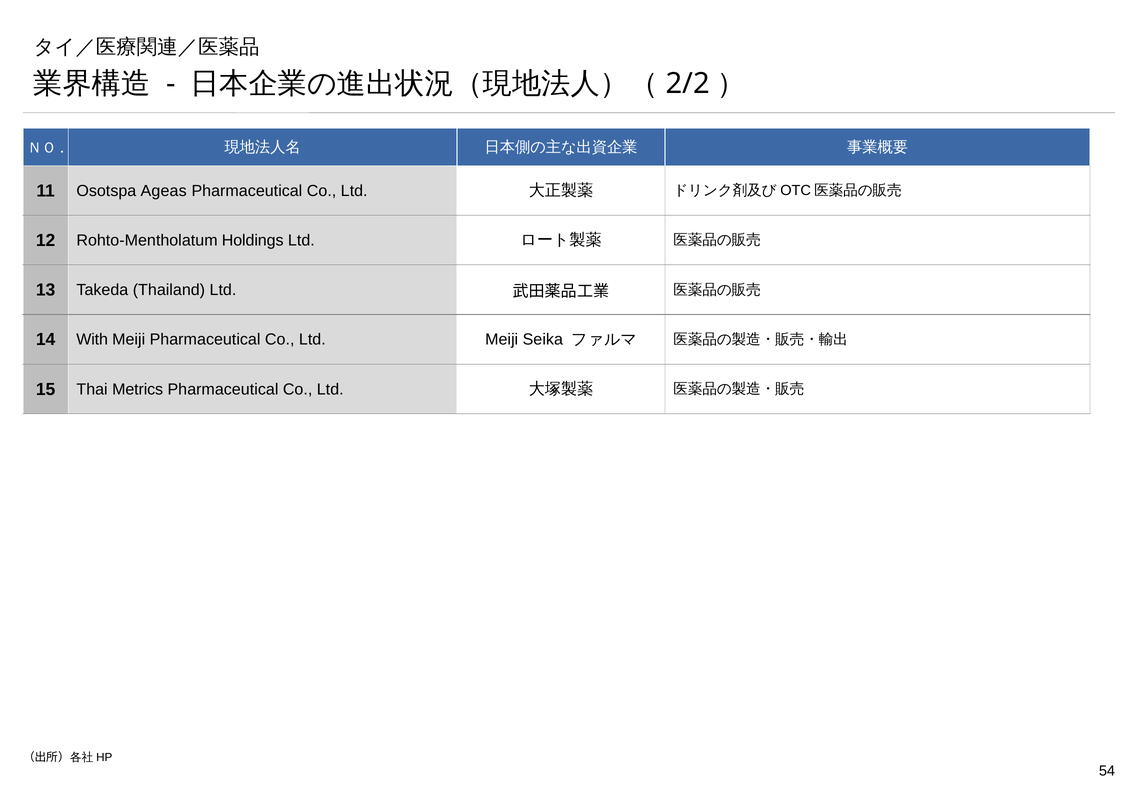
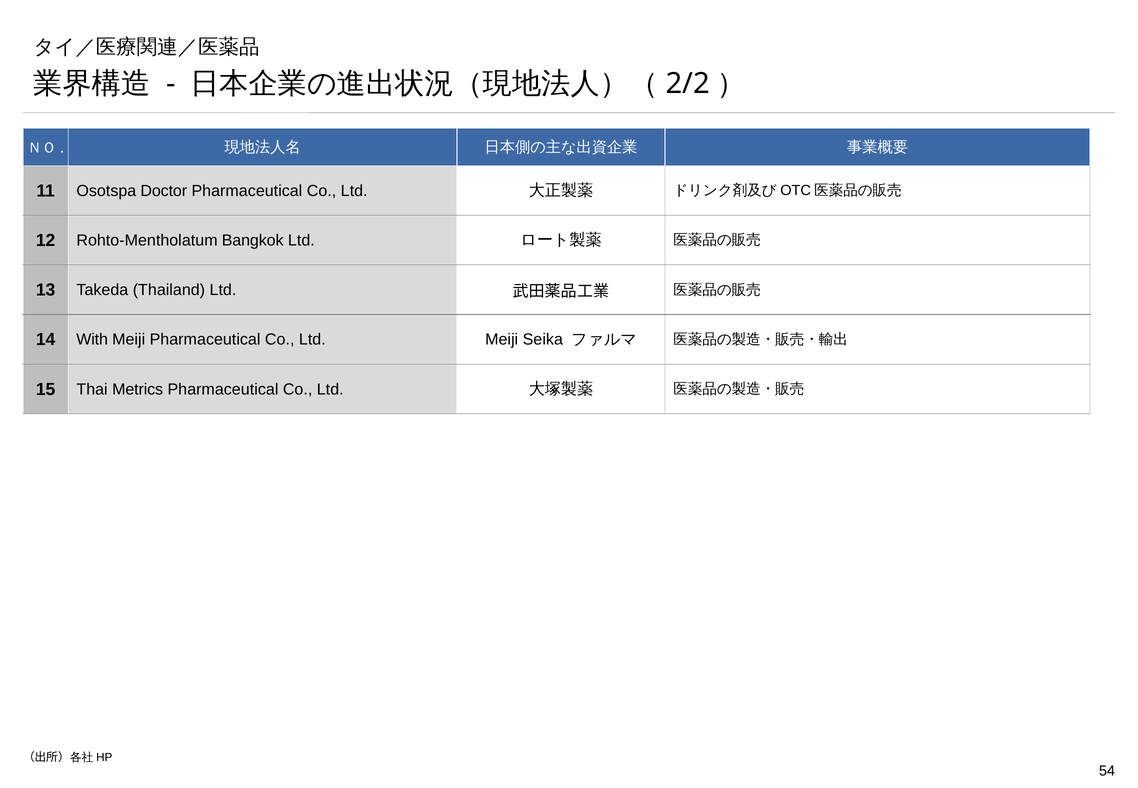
Ageas: Ageas -> Doctor (164, 191)
Holdings: Holdings -> Bangkok (253, 240)
